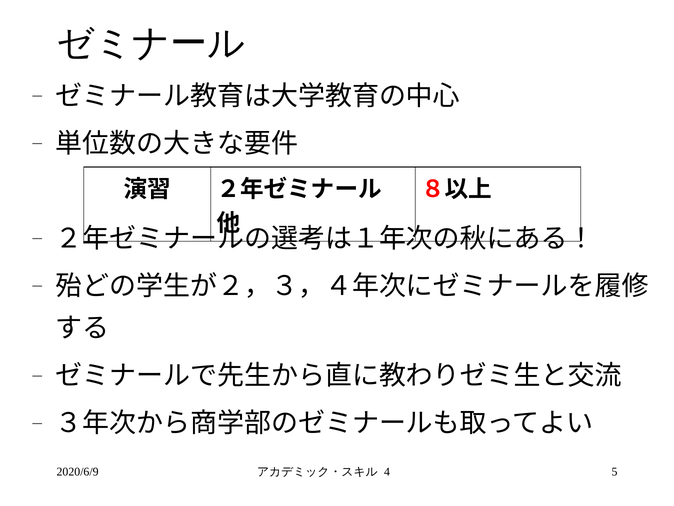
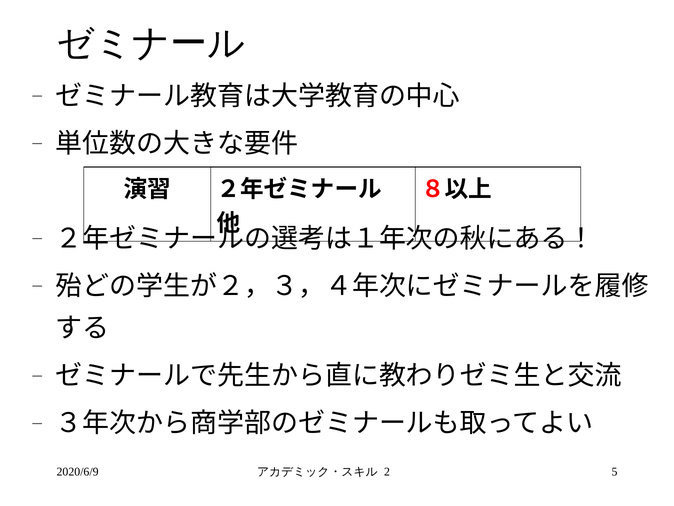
4: 4 -> 2 (387, 471)
